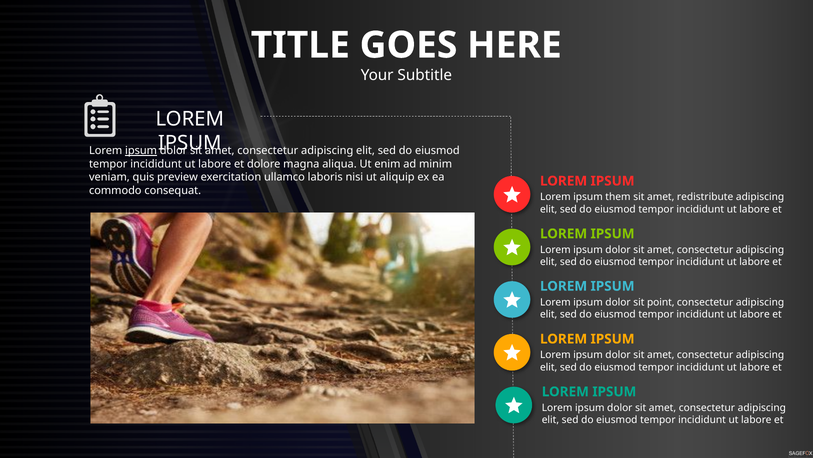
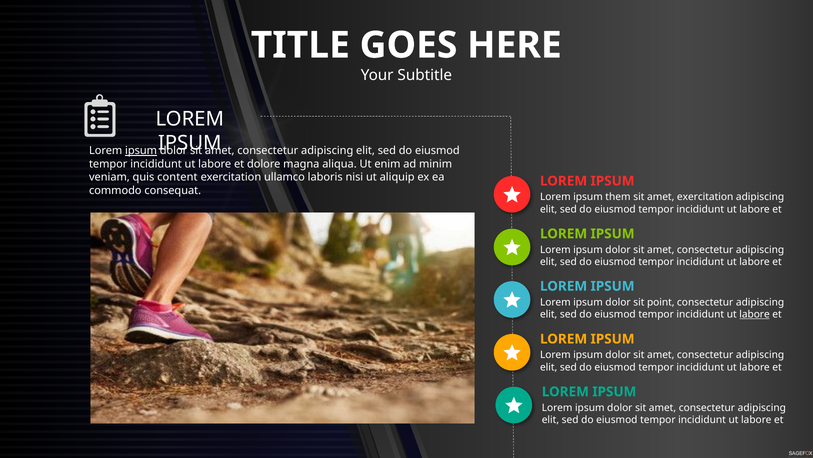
preview: preview -> content (177, 177)
amet redistribute: redistribute -> exercitation (705, 197)
labore underline: none -> present (755, 314)
